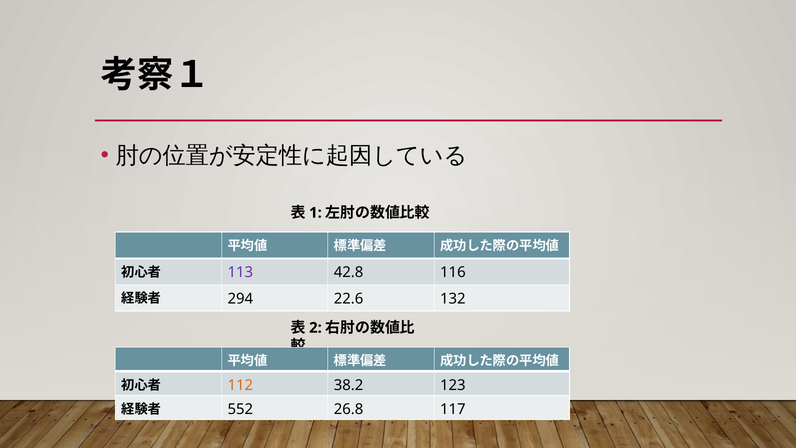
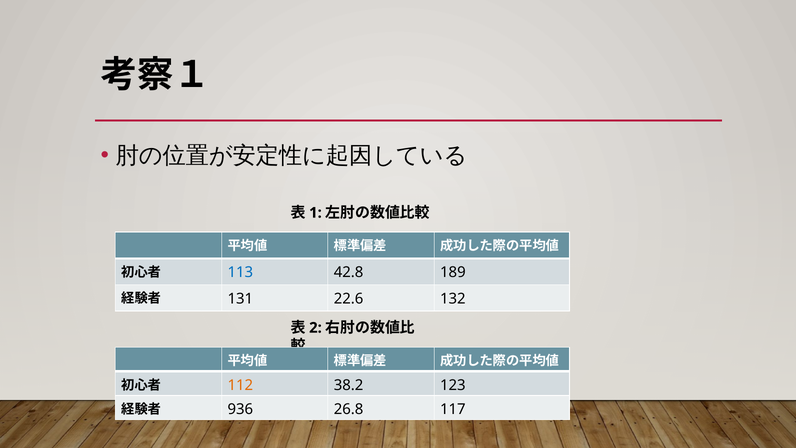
113 colour: purple -> blue (240, 272)
116: 116 -> 189 (453, 272)
294: 294 -> 131 (240, 298)
552: 552 -> 936 (240, 409)
